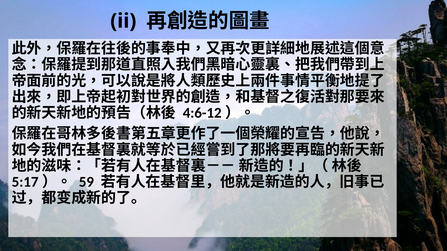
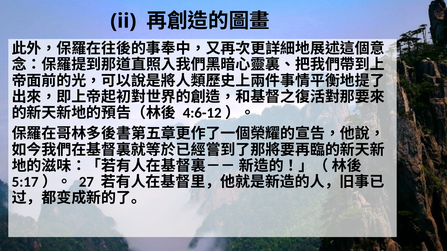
59: 59 -> 27 (86, 182)
